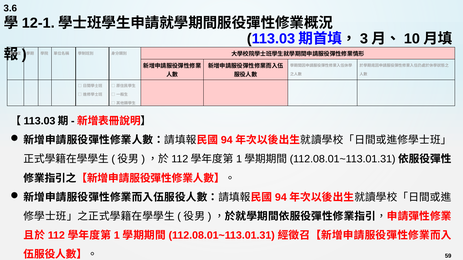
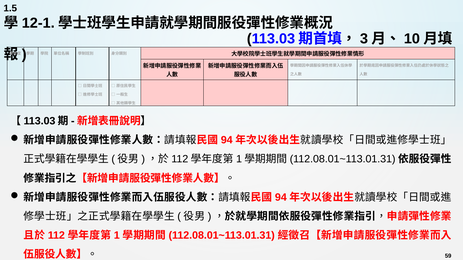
3.6: 3.6 -> 1.5 (10, 8)
